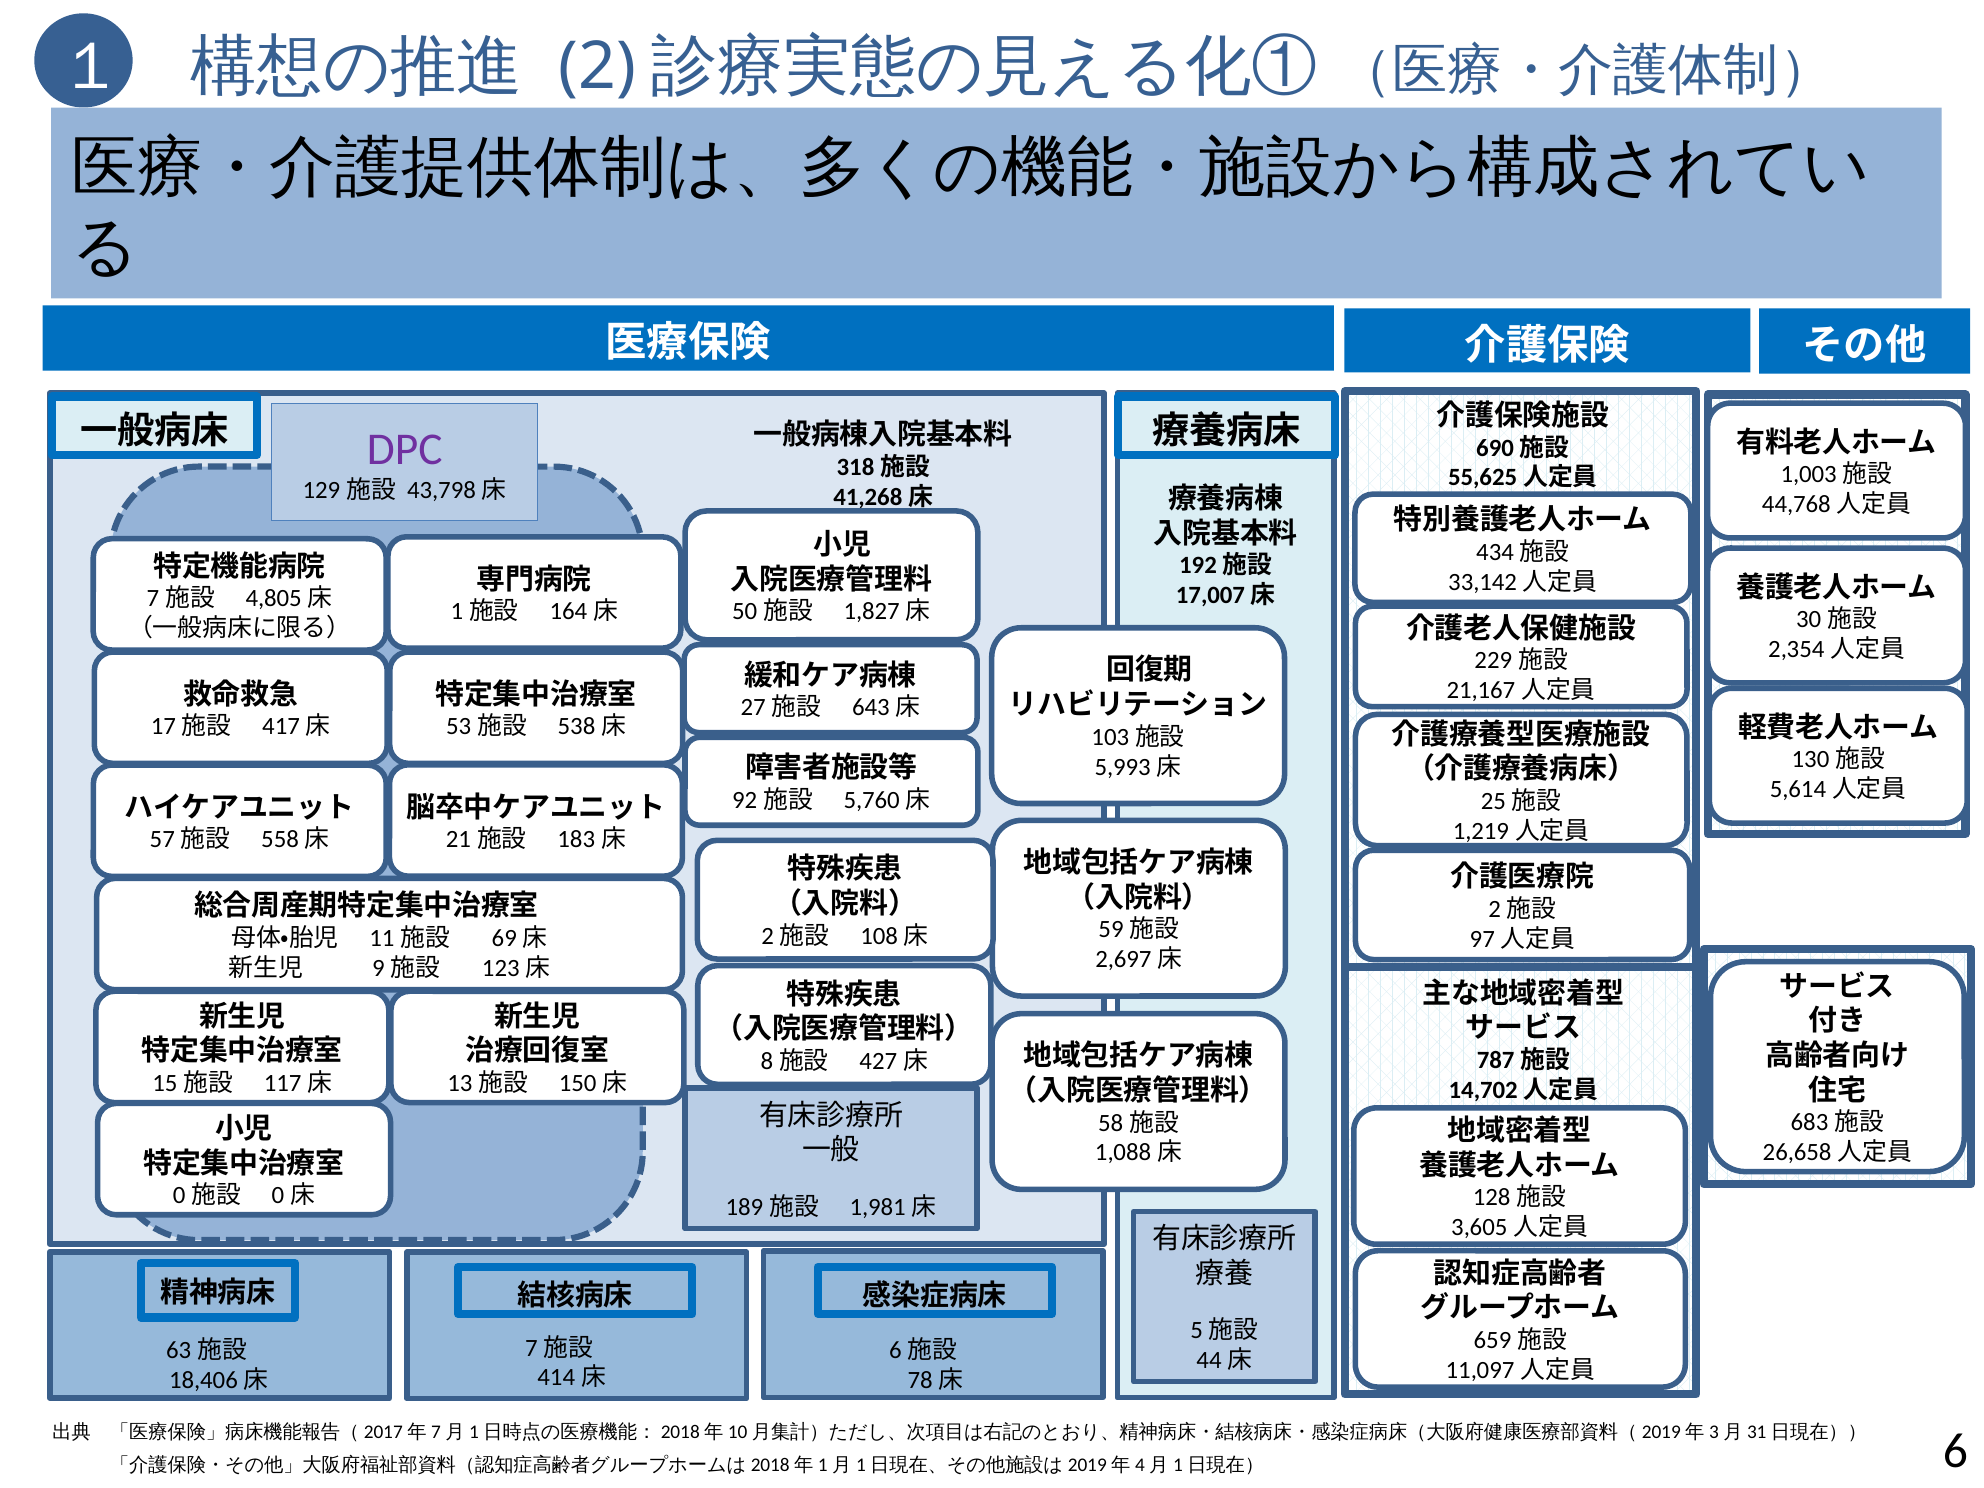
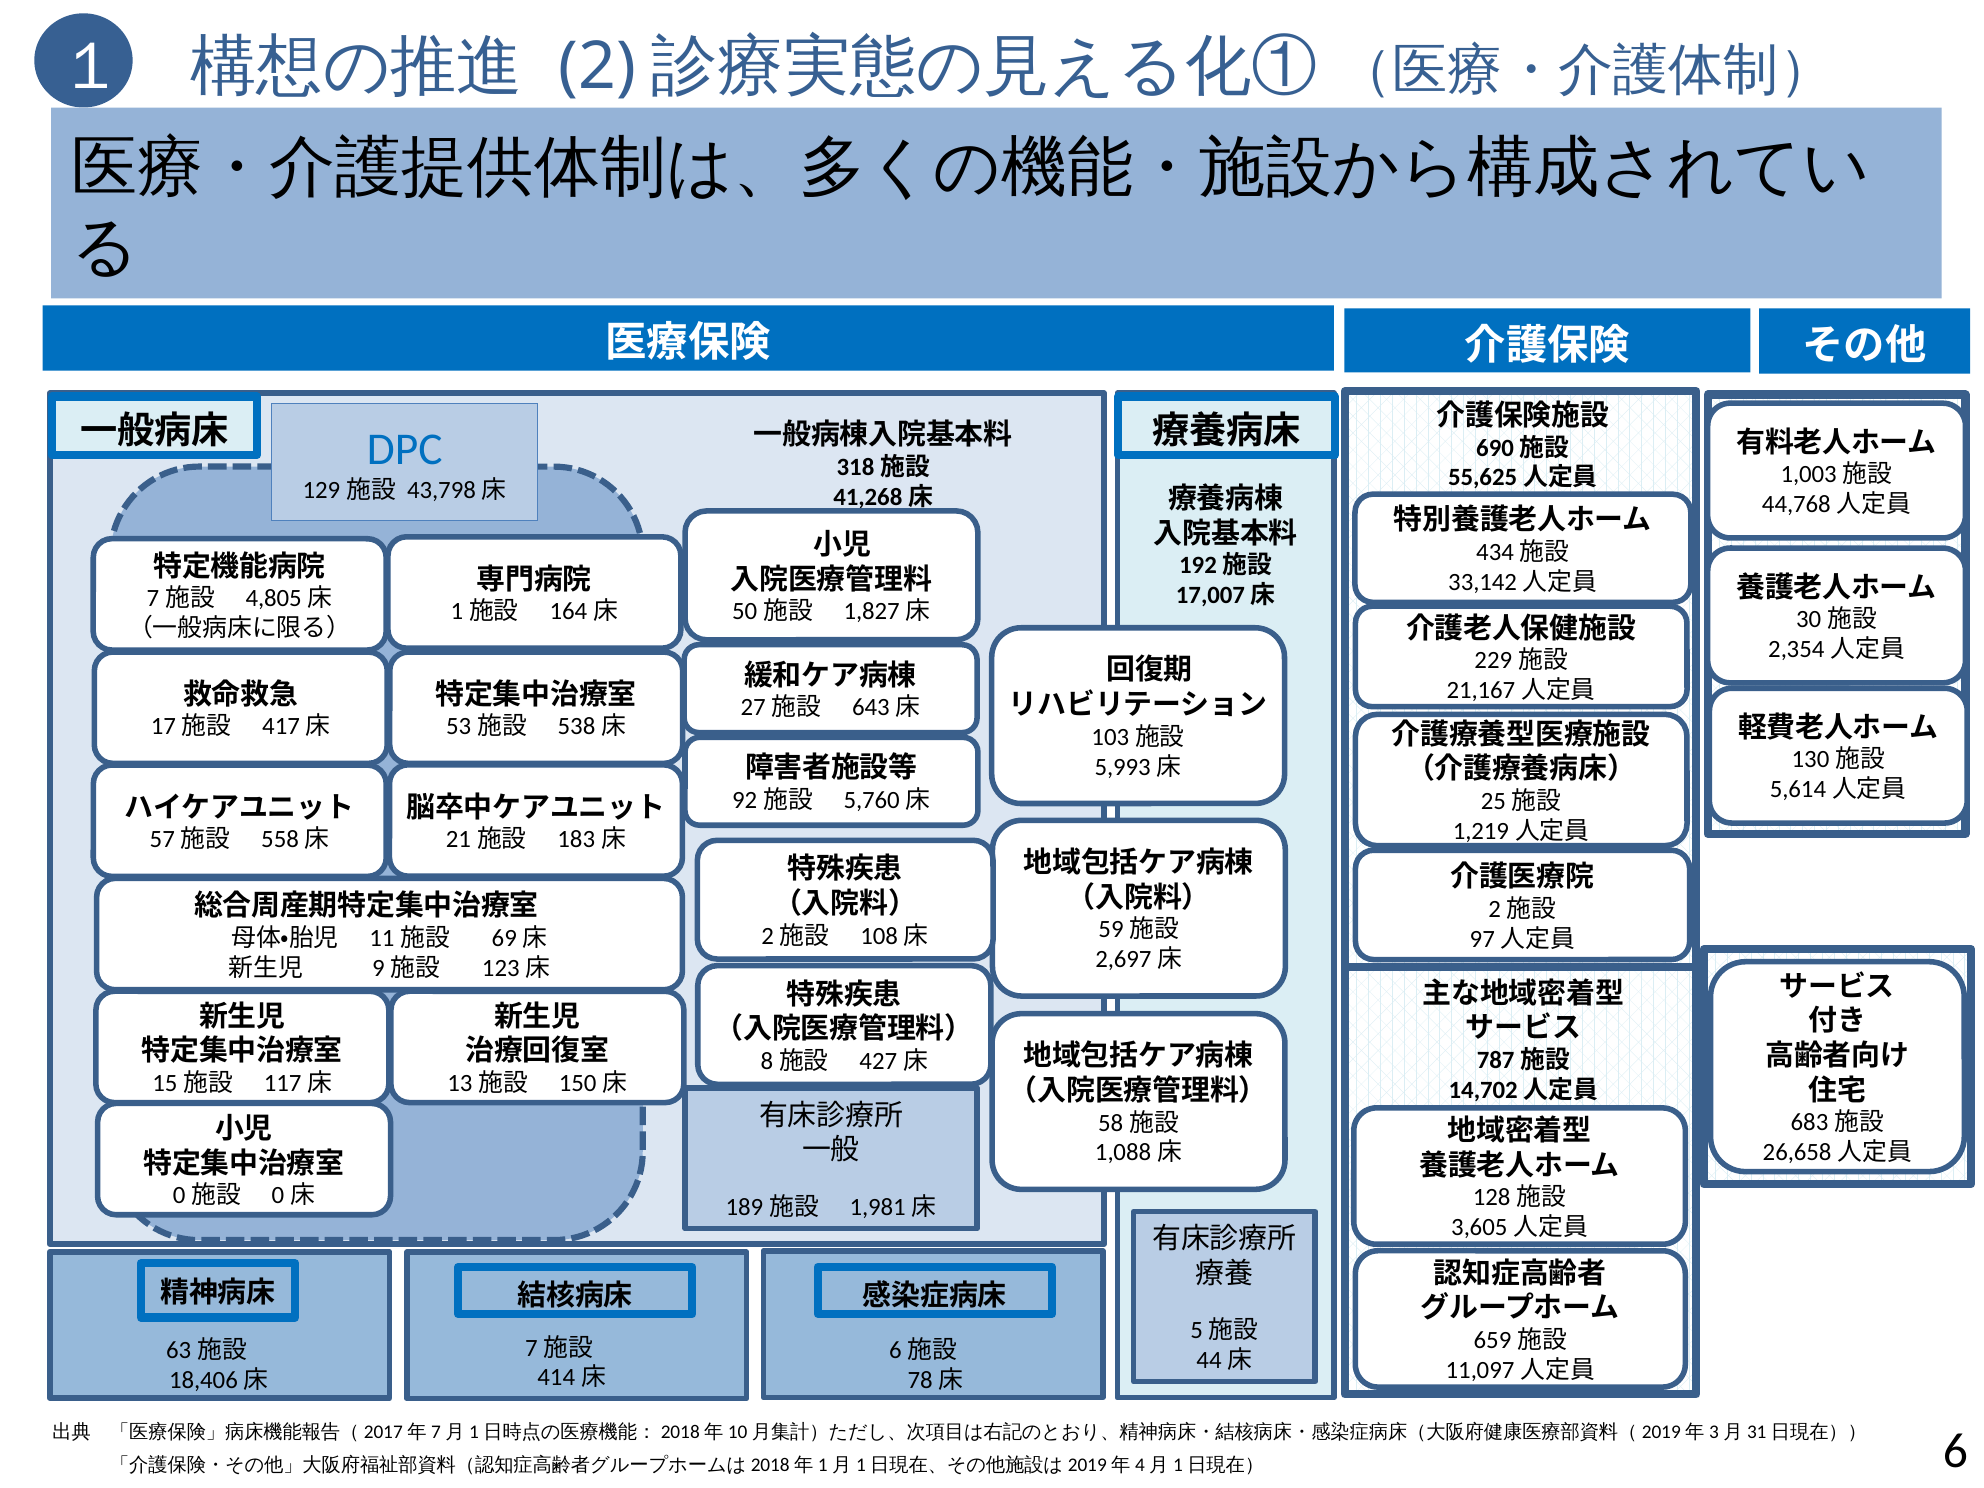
DPC colour: purple -> blue (405, 450)
